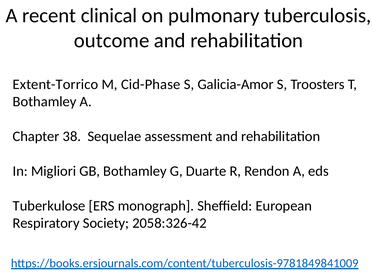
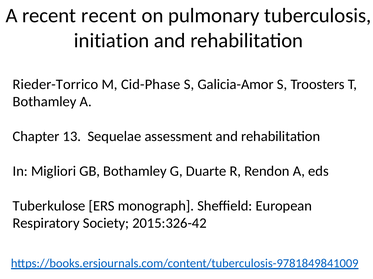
recent clinical: clinical -> recent (109, 16)
outcome: outcome -> initiation (112, 41)
Extent-Torrico: Extent-Torrico -> Rieder-Torrico (55, 84)
38: 38 -> 13 (72, 137)
2058:326-42: 2058:326-42 -> 2015:326-42 (169, 224)
